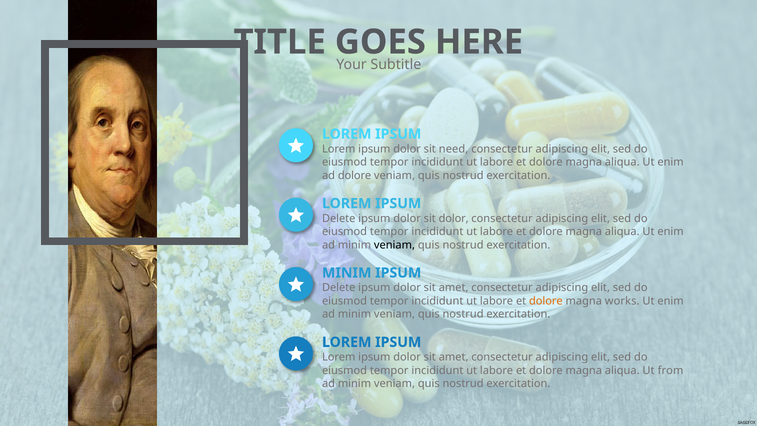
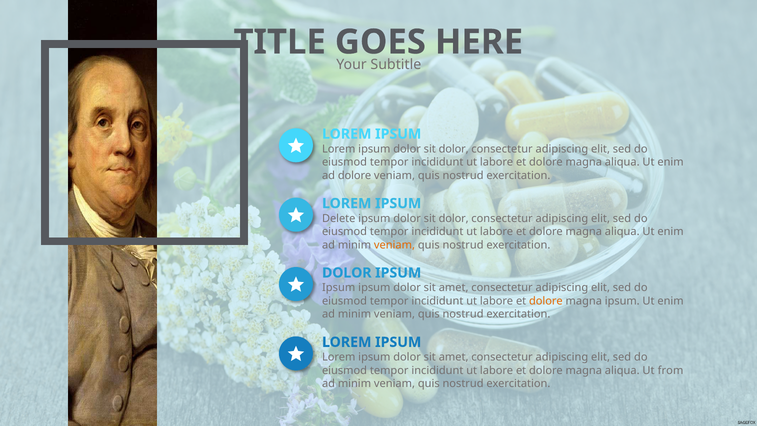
need: need -> dolor (454, 149)
veniam colour: black -> orange (394, 245)
MINIM: MINIM -> DOLOR (347, 273)
Delete: Delete -> Ipsum (339, 288)
magna works: works -> ipsum (622, 301)
